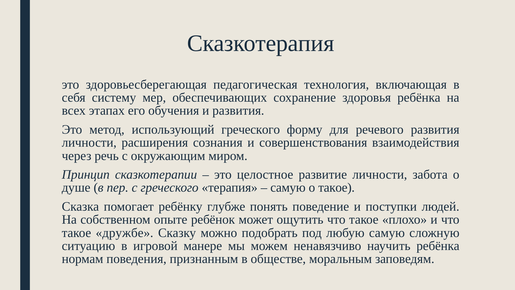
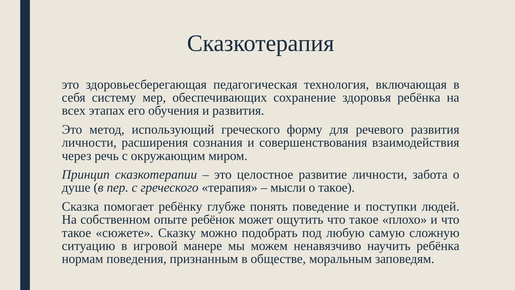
самую: самую -> мысли (288, 188)
дружбе: дружбе -> сюжете (125, 233)
